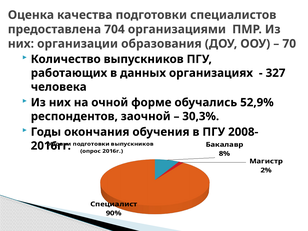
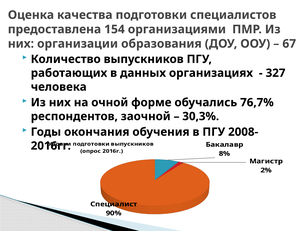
704: 704 -> 154 (114, 29)
70: 70 -> 67 (289, 44)
52,9%: 52,9% -> 76,7% (257, 102)
